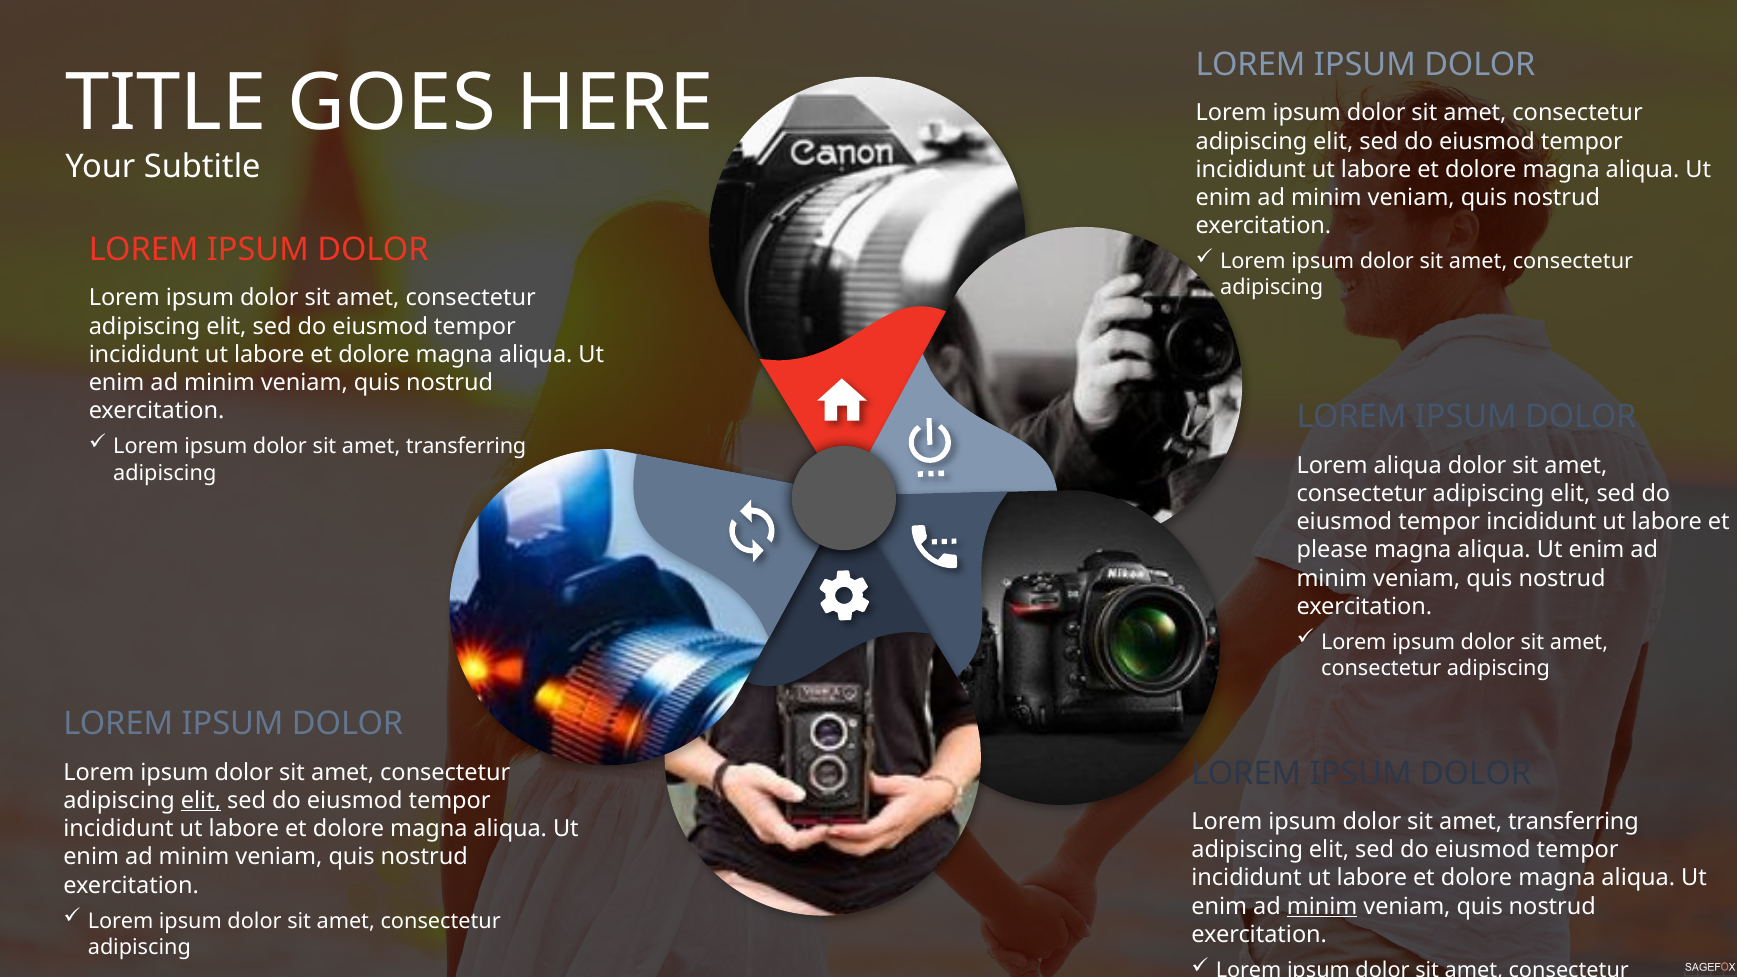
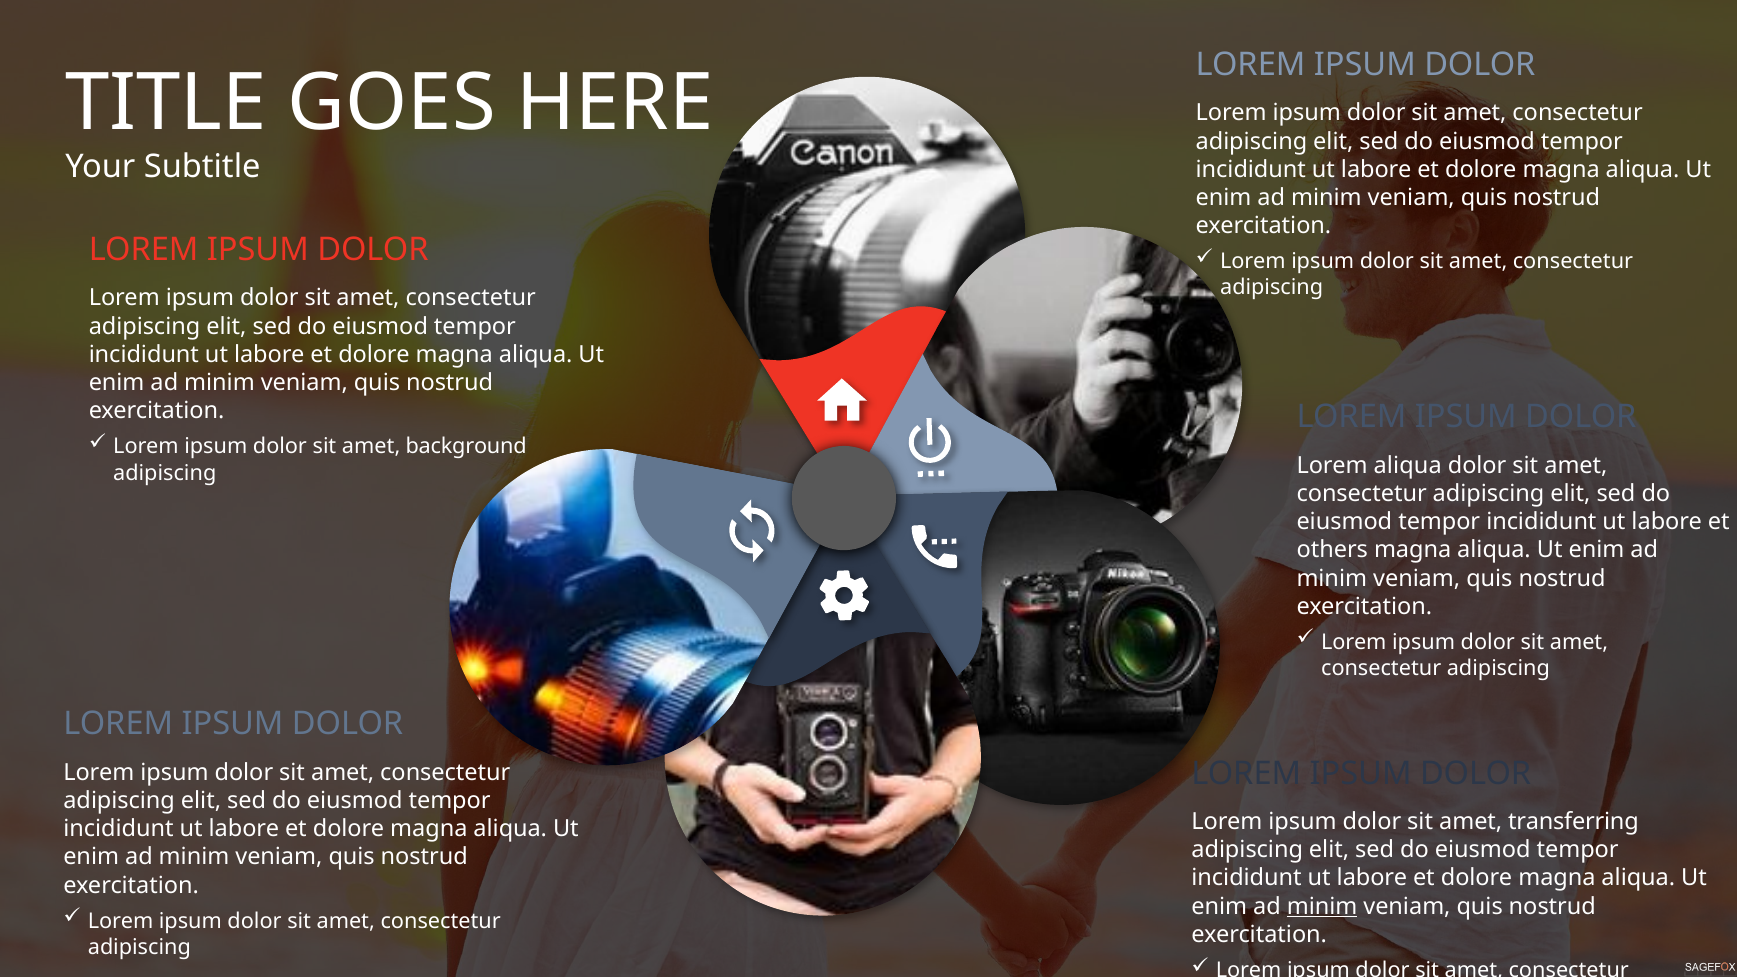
transferring: transferring -> background (466, 447)
please: please -> others (1332, 550)
elit underline: present -> none (201, 801)
